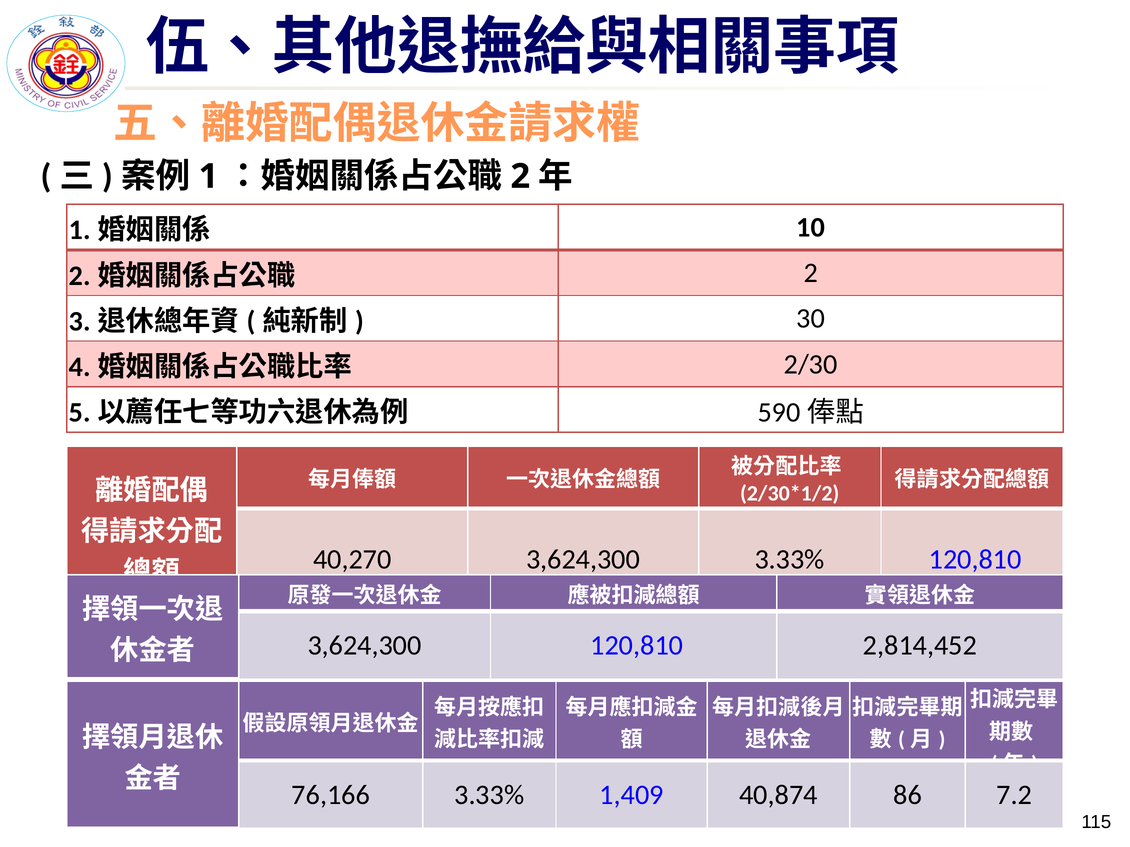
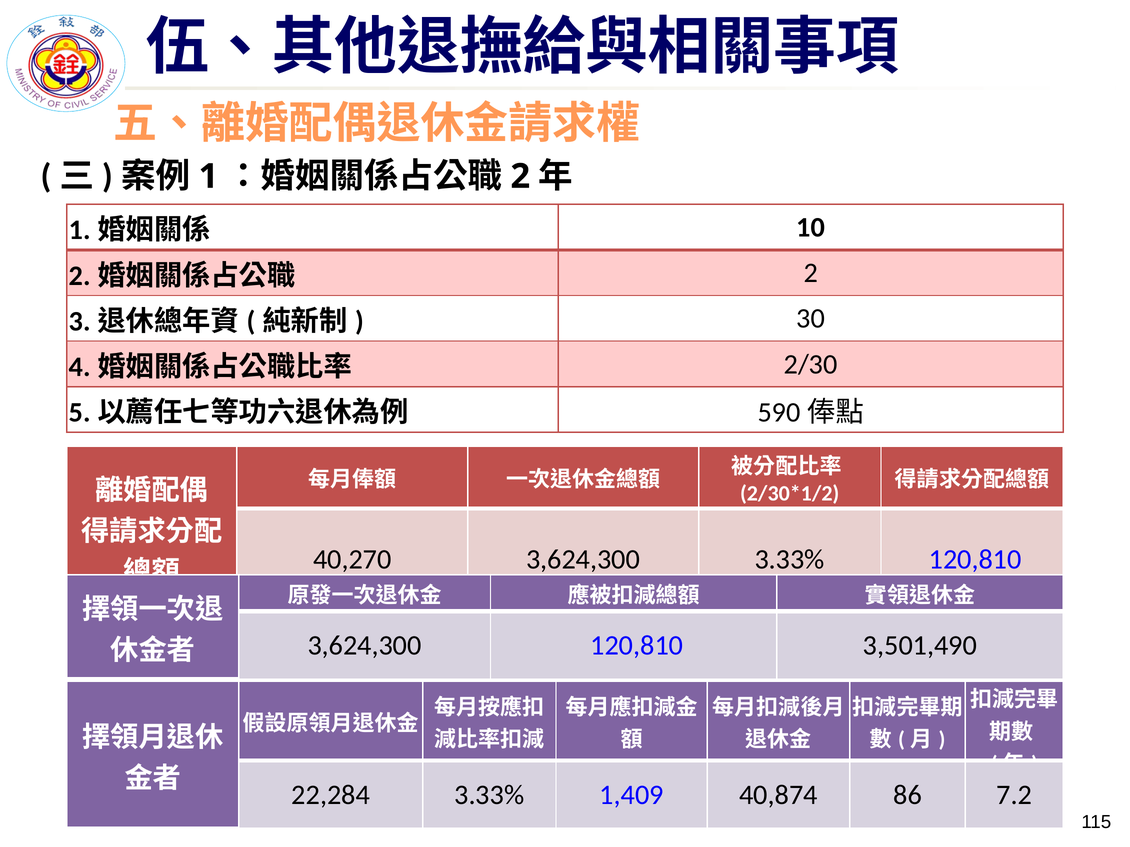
2,814,452: 2,814,452 -> 3,501,490 (920, 646)
76,166: 76,166 -> 22,284 (331, 795)
